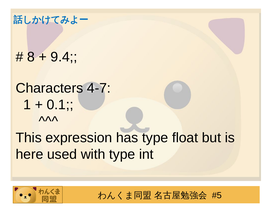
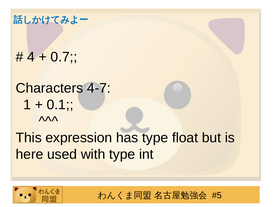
8: 8 -> 4 (31, 57)
9.4: 9.4 -> 0.7 (64, 57)
